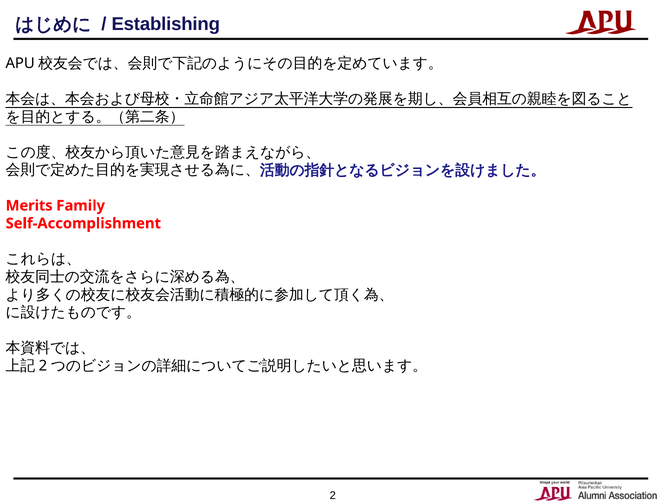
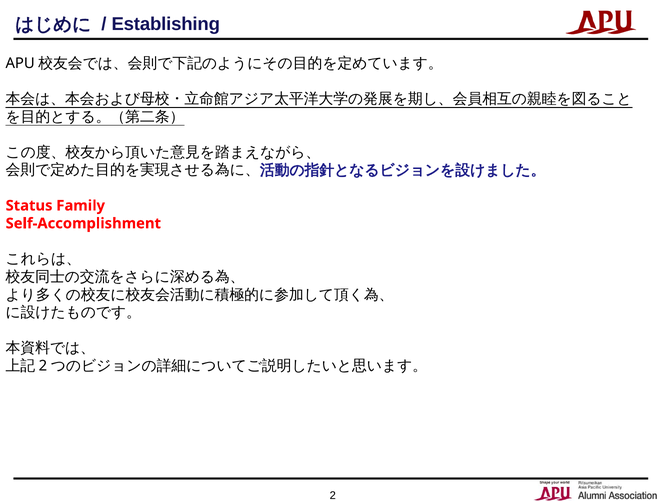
Merits: Merits -> Status (29, 206)
